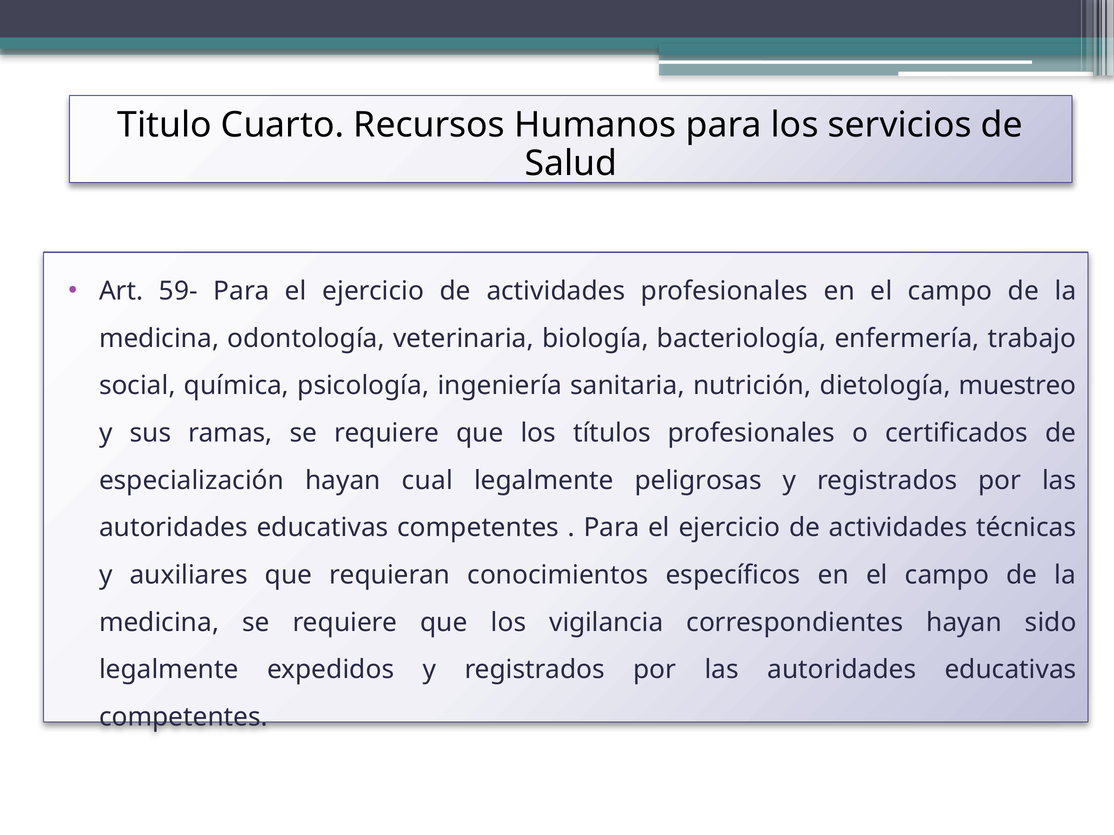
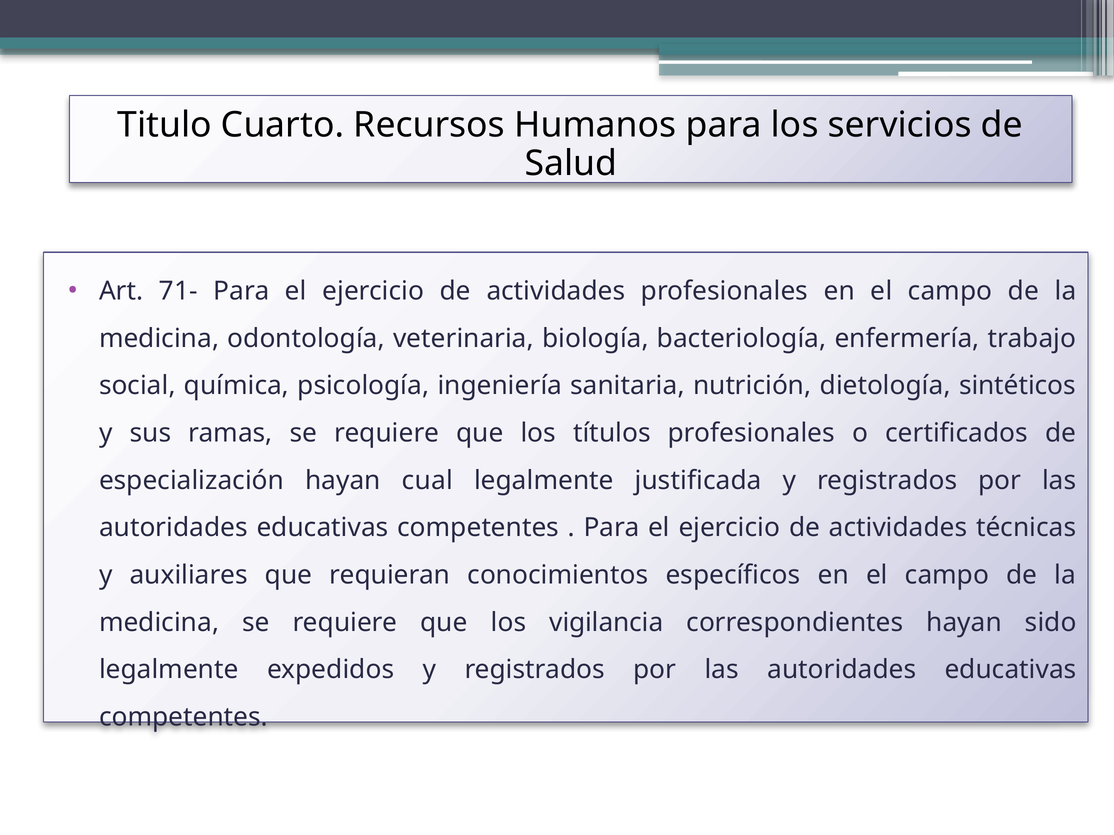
59-: 59- -> 71- (178, 291)
muestreo: muestreo -> sintéticos (1017, 386)
peligrosas: peligrosas -> justificada (698, 481)
